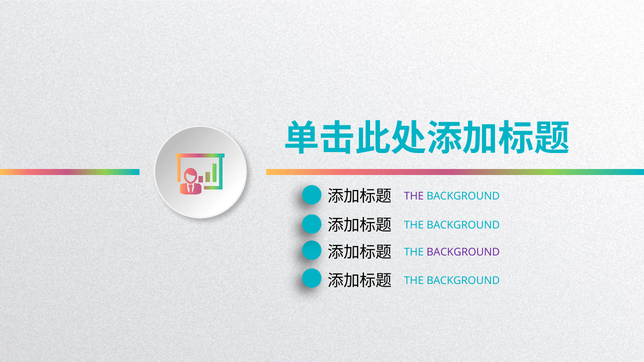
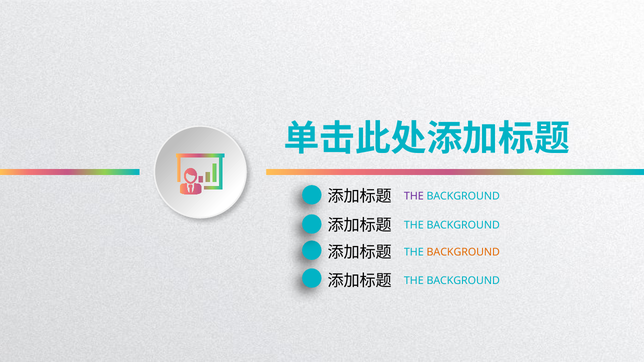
BACKGROUND colour: purple -> orange (463, 252)
